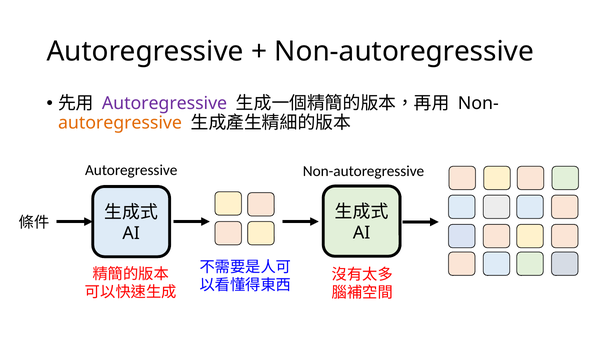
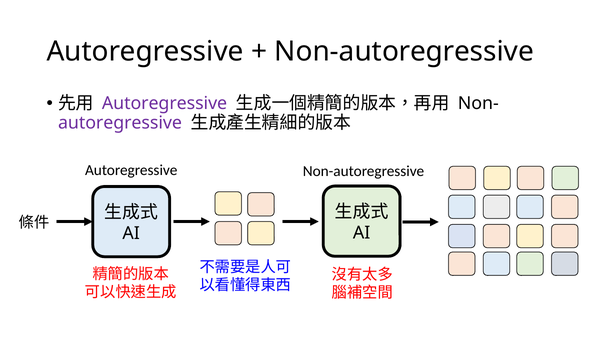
autoregressive colour: orange -> purple (120, 123)
